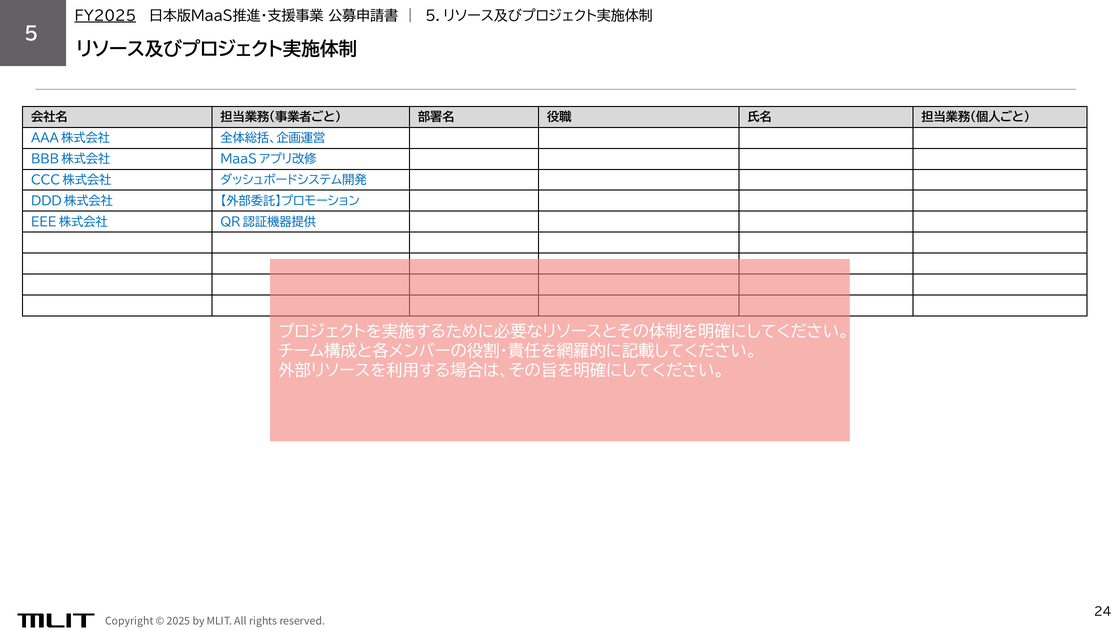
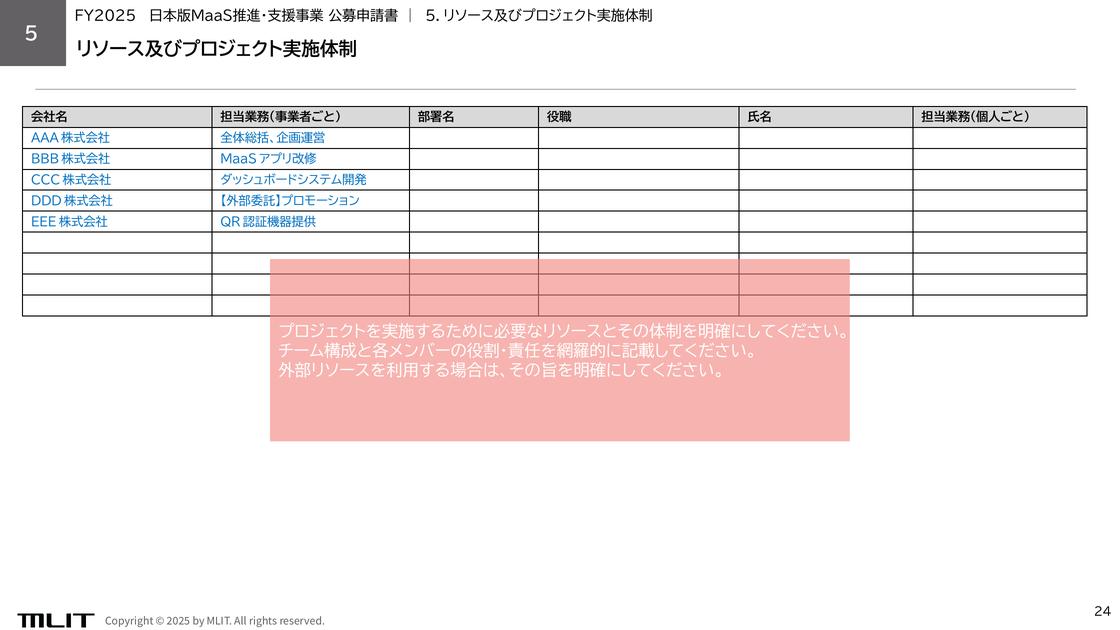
FY2025 underline: present -> none (105, 16)
